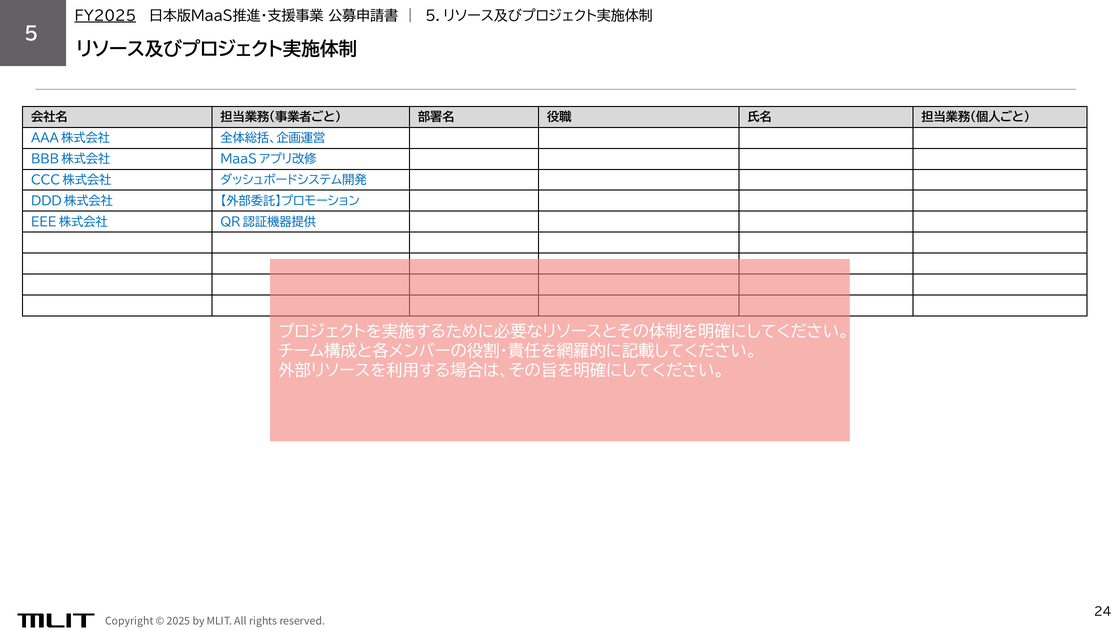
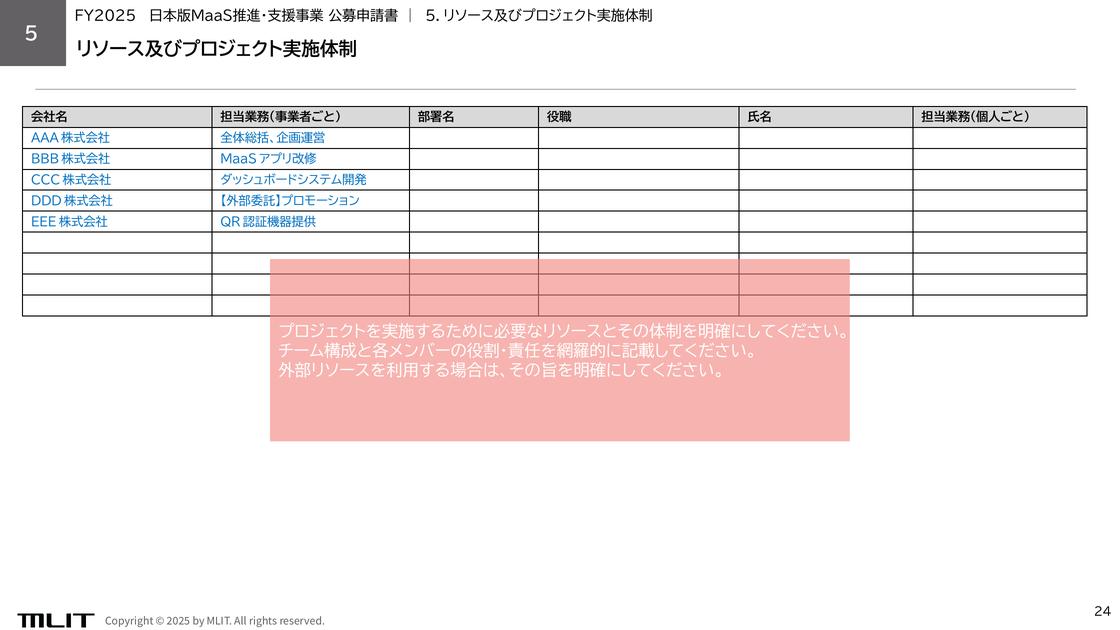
FY2025 underline: present -> none (105, 16)
